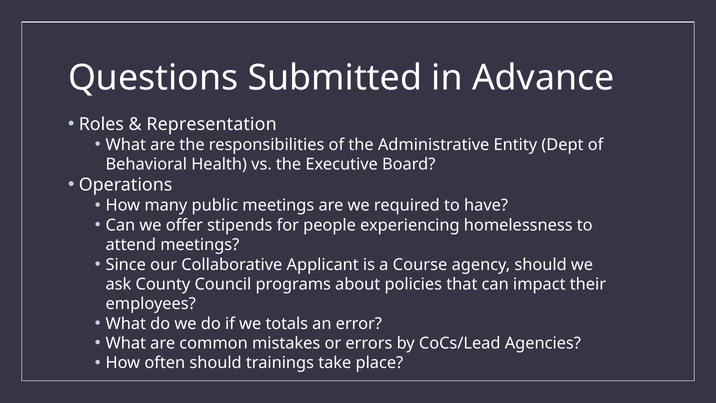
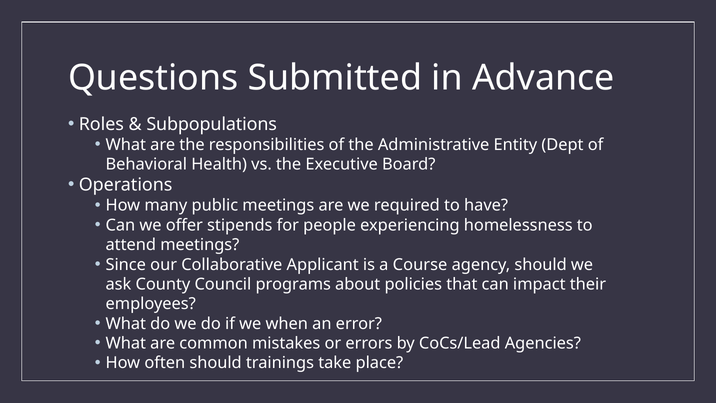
Representation: Representation -> Subpopulations (212, 124)
totals: totals -> when (287, 323)
